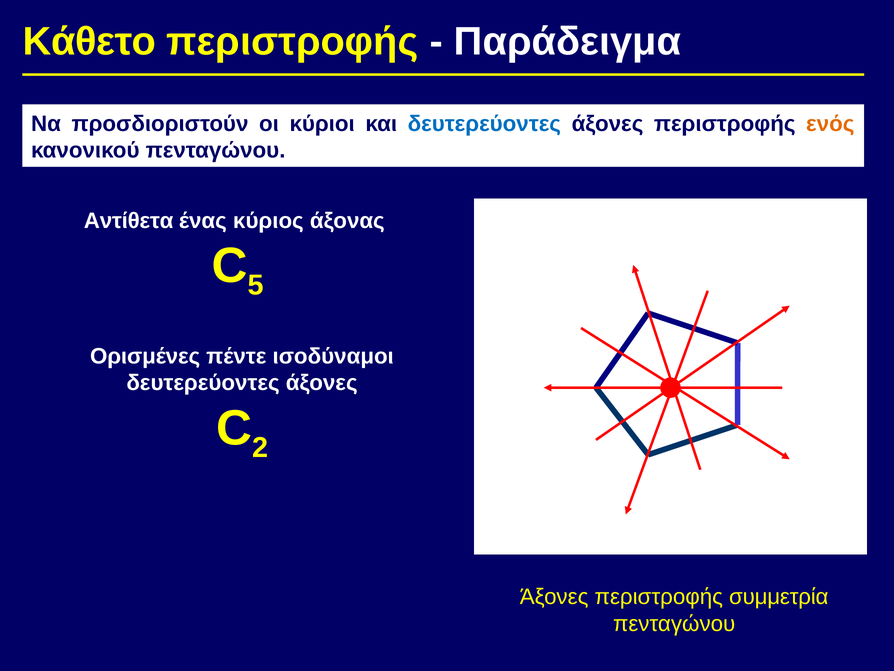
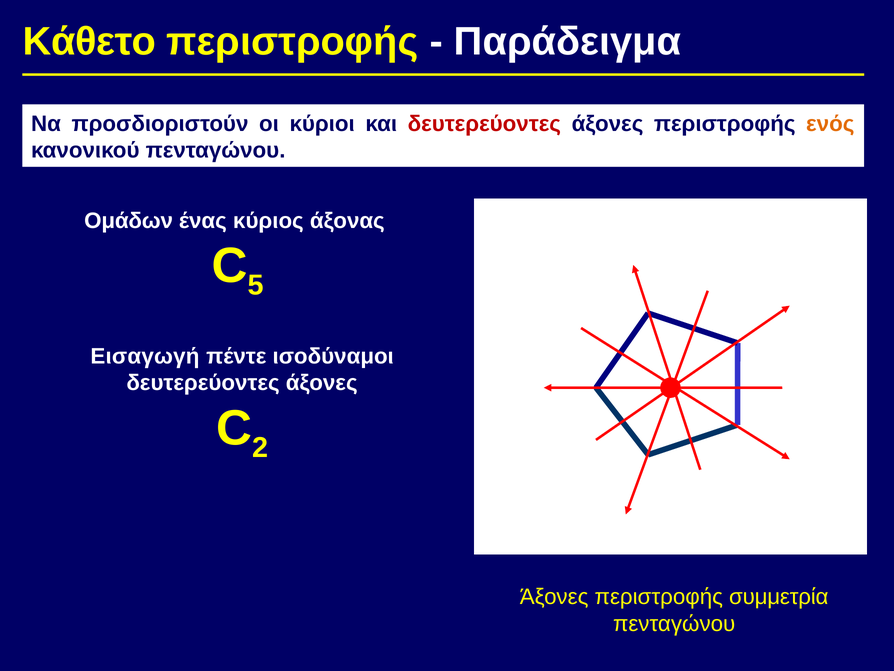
δευτερεύοντες colour: blue -> red (484, 124)
Αντίθετα: Αντίθετα -> Ομάδων (129, 220)
Ορισμένες: Ορισμένες -> Εισαγωγή (145, 356)
